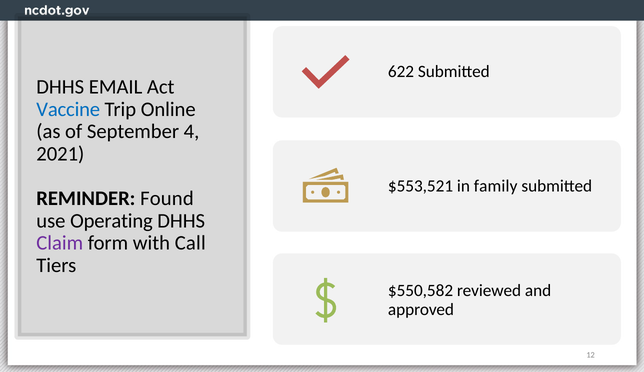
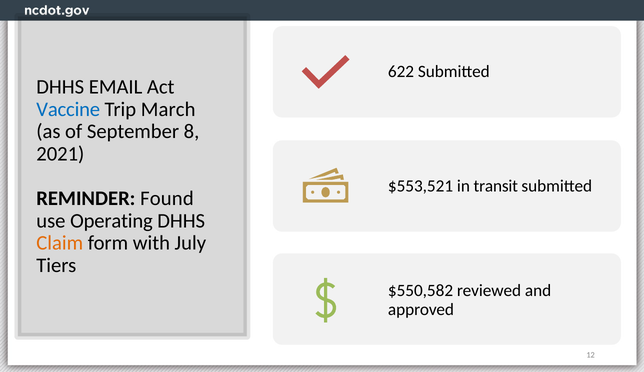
Online: Online -> March (168, 109)
4: 4 -> 8 (192, 131)
family: family -> transit (496, 186)
Claim colour: purple -> orange (60, 243)
Call: Call -> July (190, 243)
